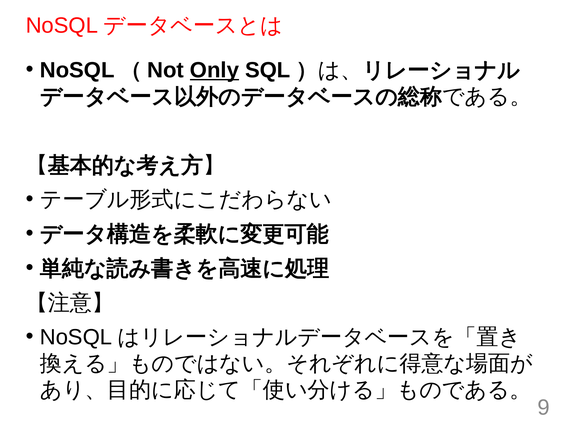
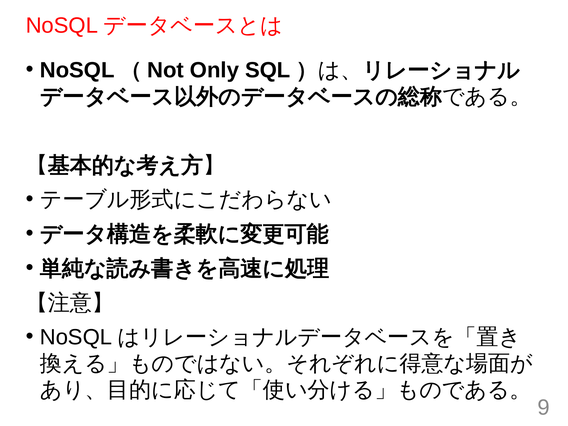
Only underline: present -> none (214, 70)
